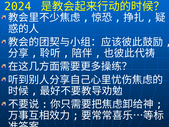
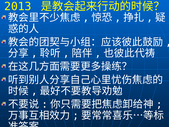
2024: 2024 -> 2013 (18, 6)
